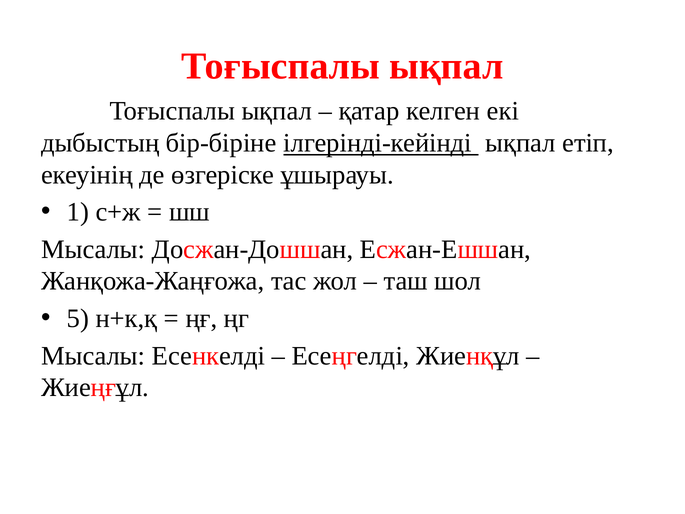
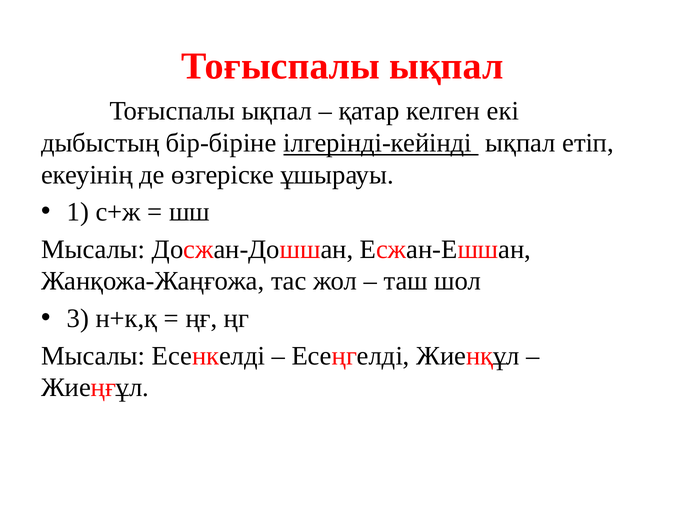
5: 5 -> 3 (78, 318)
